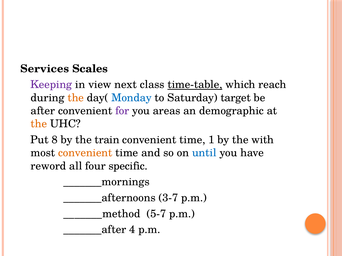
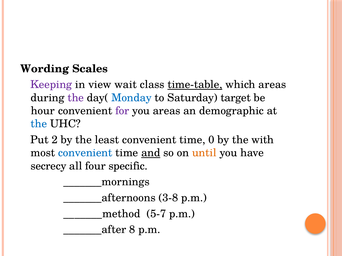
Services: Services -> Wording (45, 69)
next: next -> wait (126, 85)
which reach: reach -> areas (272, 85)
the colour: orange -> purple (76, 98)
after: after -> hour (43, 111)
the colour: orange -> blue (39, 124)
8: 8 -> 2 (55, 140)
train: train -> least (107, 140)
1: 1 -> 0 (211, 140)
convenient colour: orange -> blue (85, 153)
and underline: none -> present (151, 153)
until colour: blue -> orange (204, 153)
reword: reword -> secrecy (49, 166)
3-7: 3-7 -> 3-8 (168, 198)
4: 4 -> 8 (132, 230)
